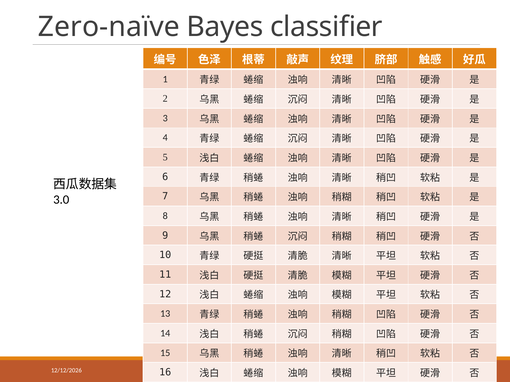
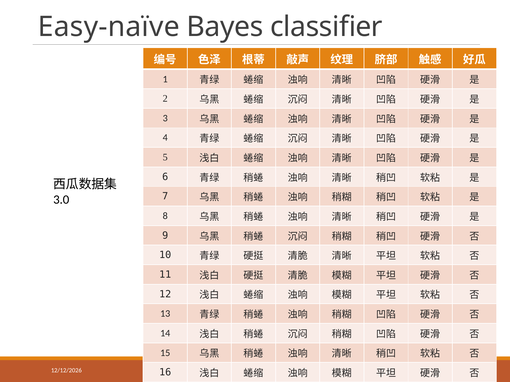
Zero-naïve: Zero-naïve -> Easy-naïve (109, 27)
